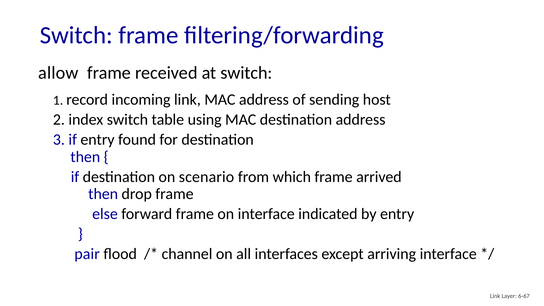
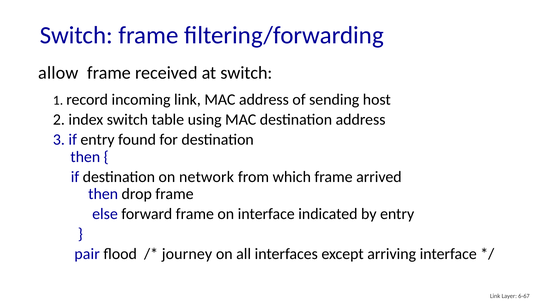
scenario: scenario -> network (207, 177)
channel: channel -> journey (187, 254)
